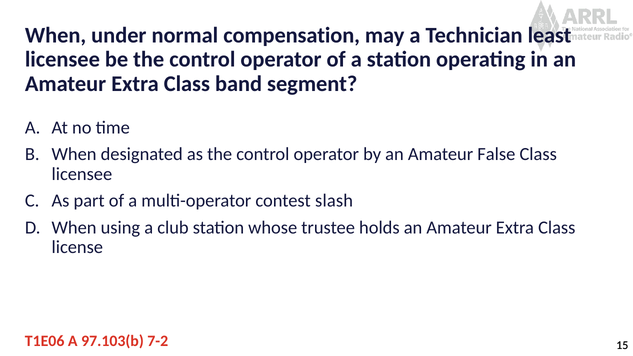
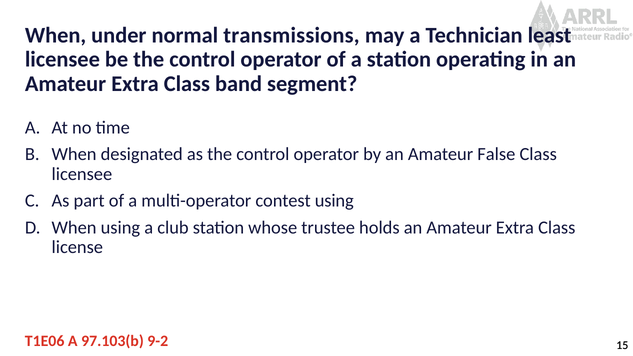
compensation: compensation -> transmissions (291, 35)
contest slash: slash -> using (334, 201)
7-2: 7-2 -> 9-2 (158, 341)
